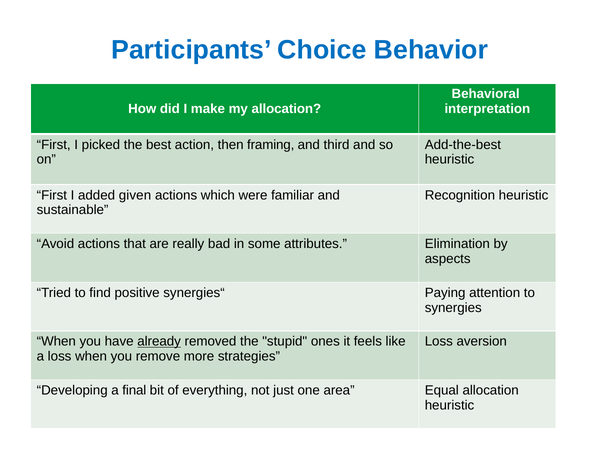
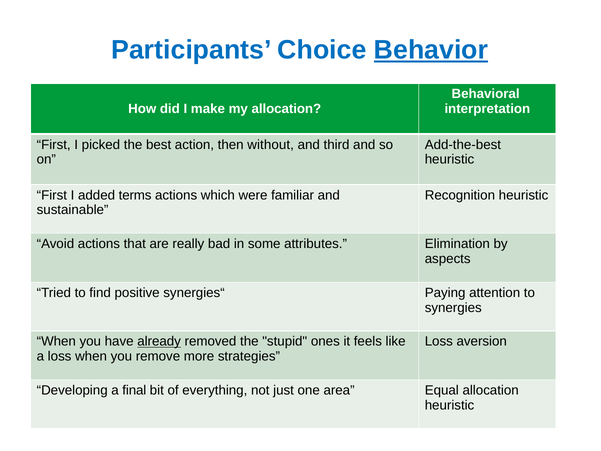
Behavior underline: none -> present (431, 50)
framing: framing -> without (271, 145)
given: given -> terms (135, 195)
